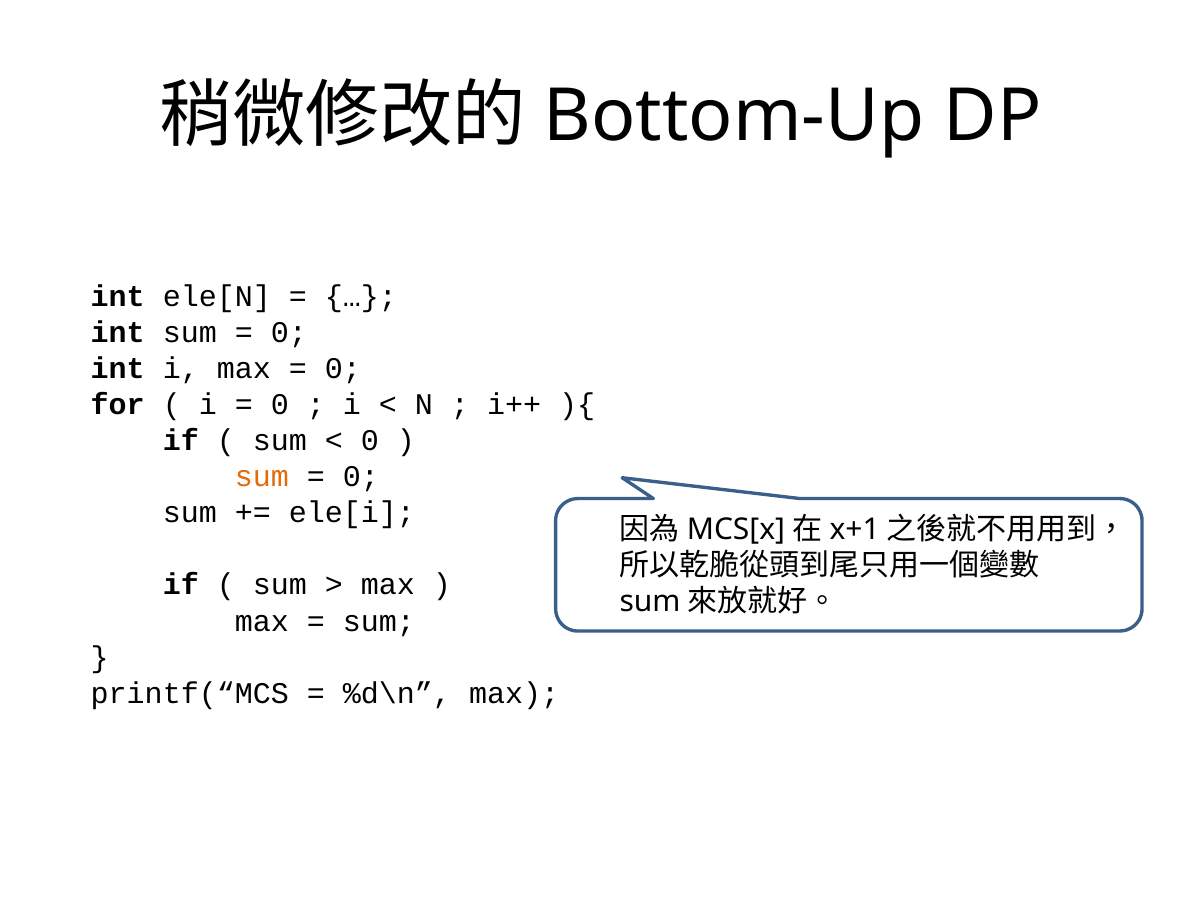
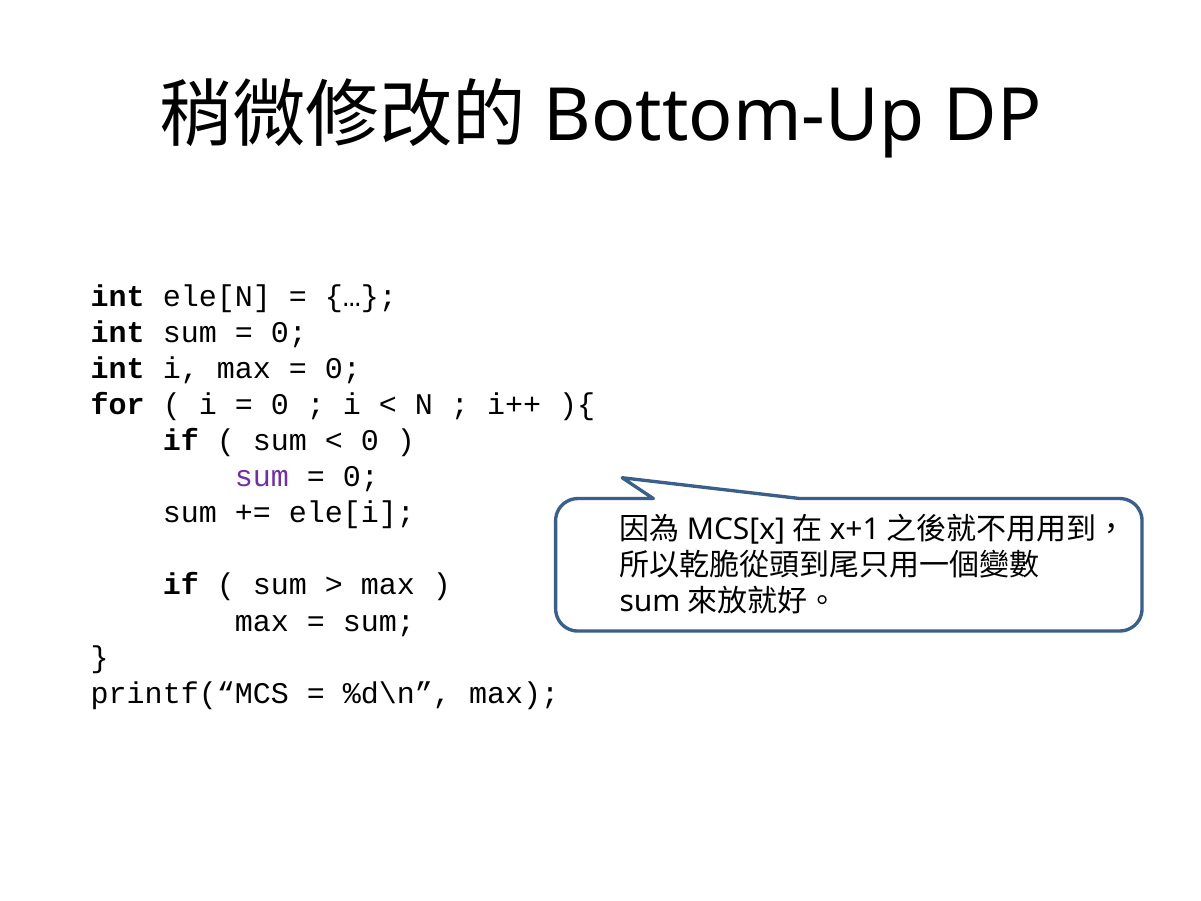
sum colour: orange -> purple (262, 477)
